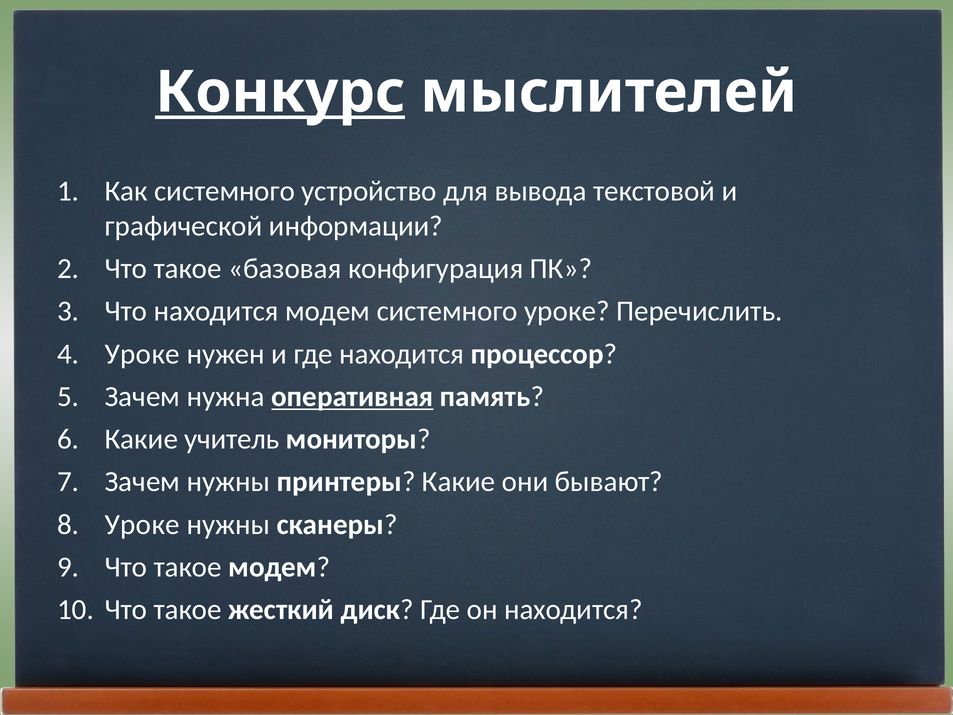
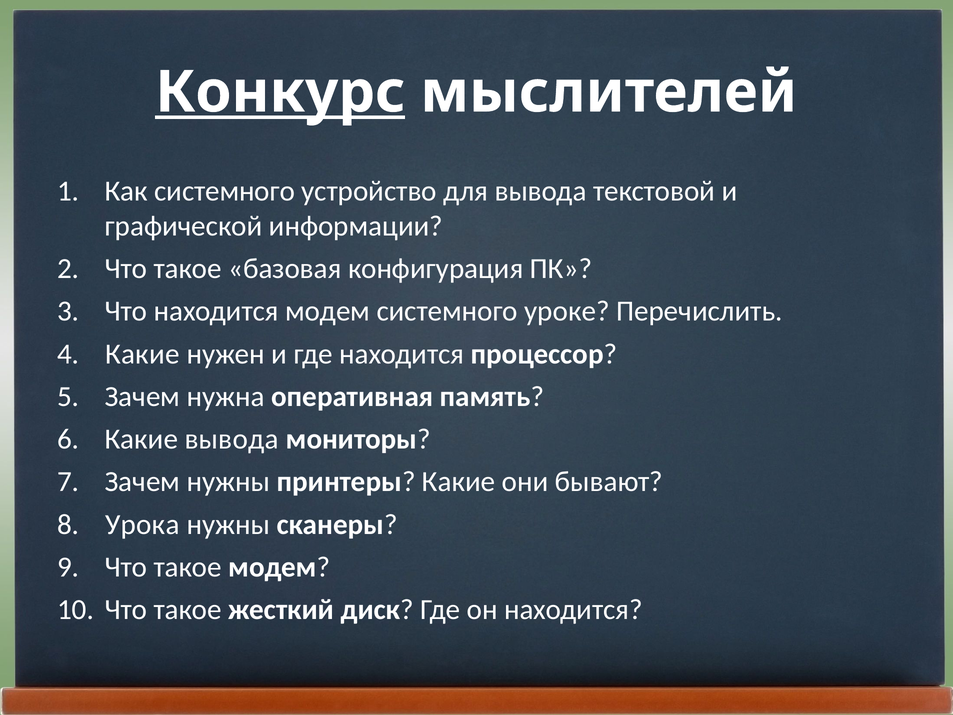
Уроке: Уроке -> Какие (142, 354)
оперативная underline: present -> none (352, 396)
Какие учитель: учитель -> вывода (232, 439)
Уроке: Уроке -> Урока (142, 524)
